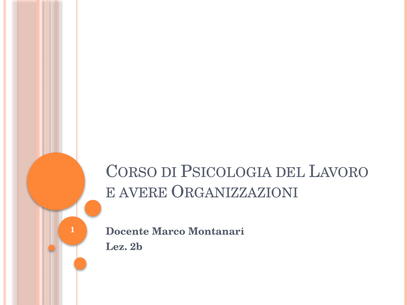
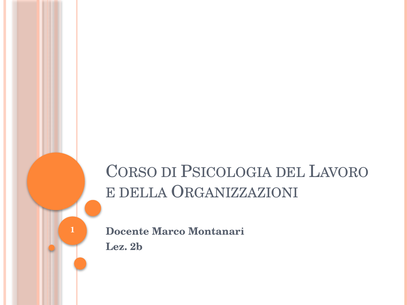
AVERE: AVERE -> DELLA (143, 193)
